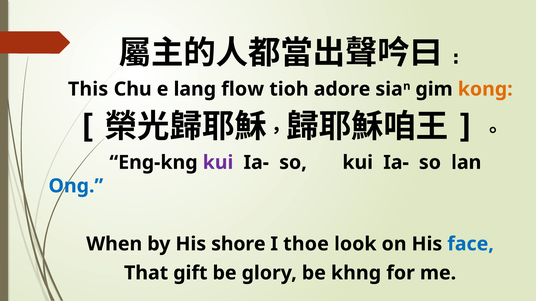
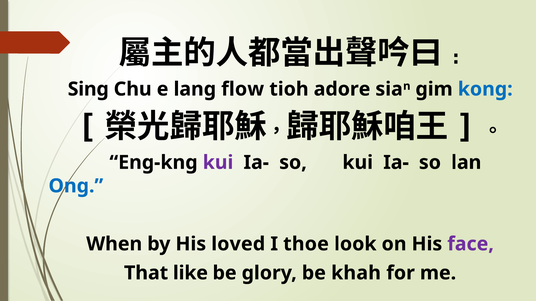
This: This -> Sing (88, 89)
kong colour: orange -> blue (485, 89)
shore: shore -> loved (238, 244)
face colour: blue -> purple (471, 244)
gift: gift -> like (190, 273)
khng: khng -> khah (356, 273)
